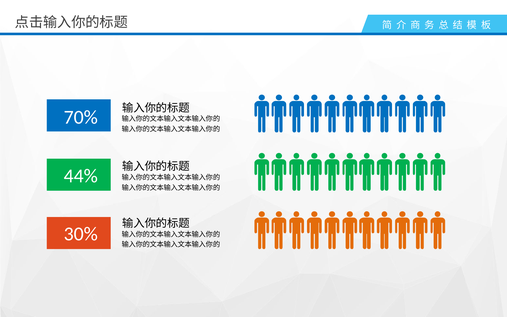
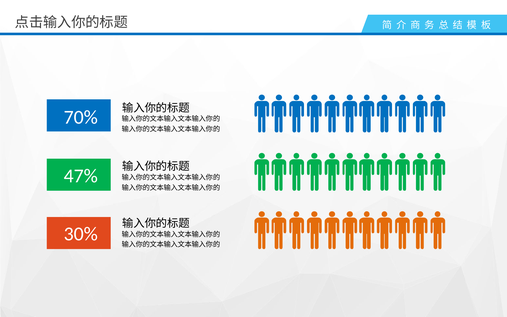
44%: 44% -> 47% (81, 176)
